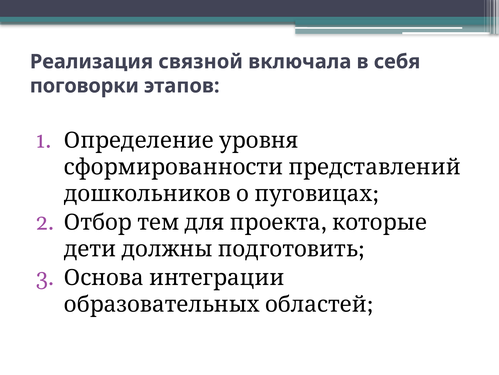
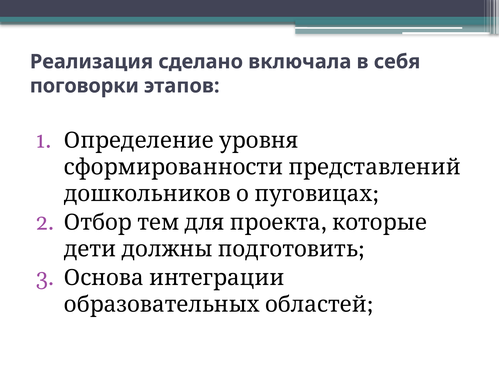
связной: связной -> сделано (201, 62)
